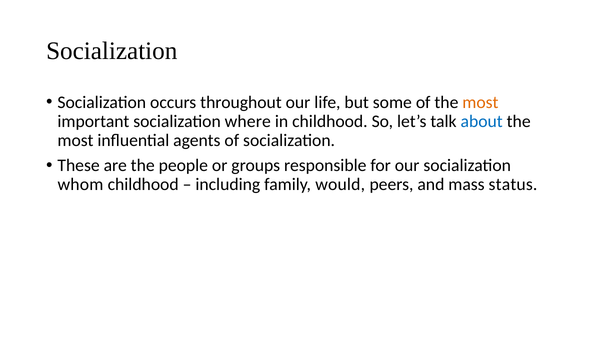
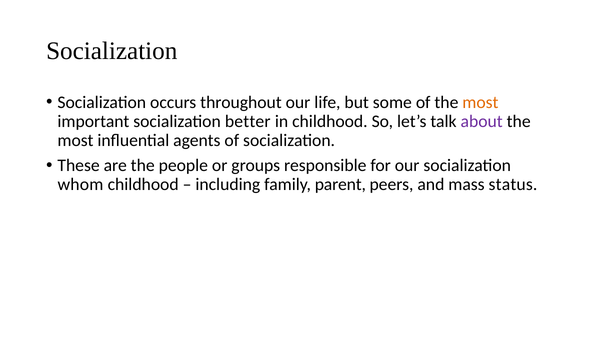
where: where -> better (248, 121)
about colour: blue -> purple (482, 121)
would: would -> parent (340, 185)
